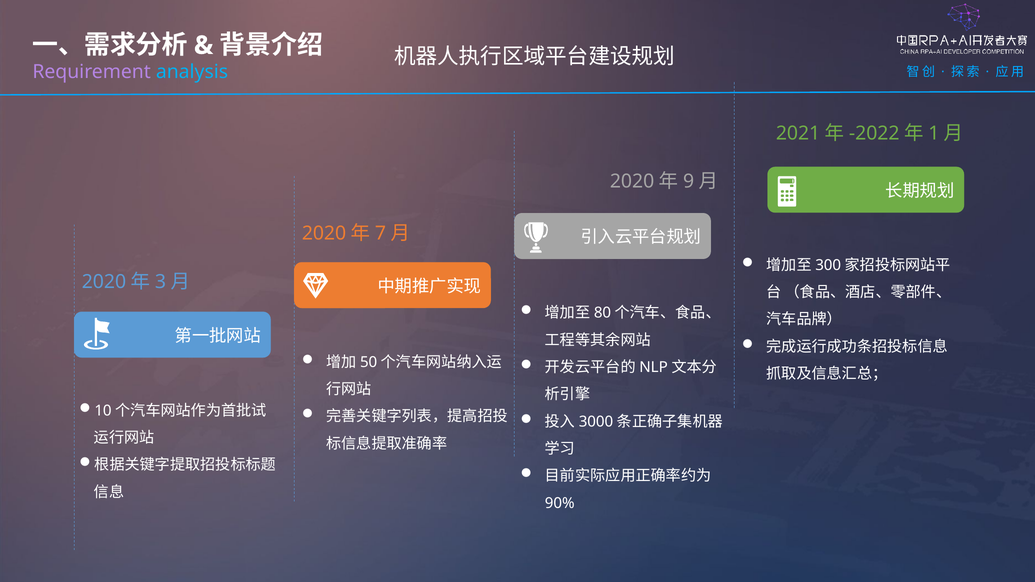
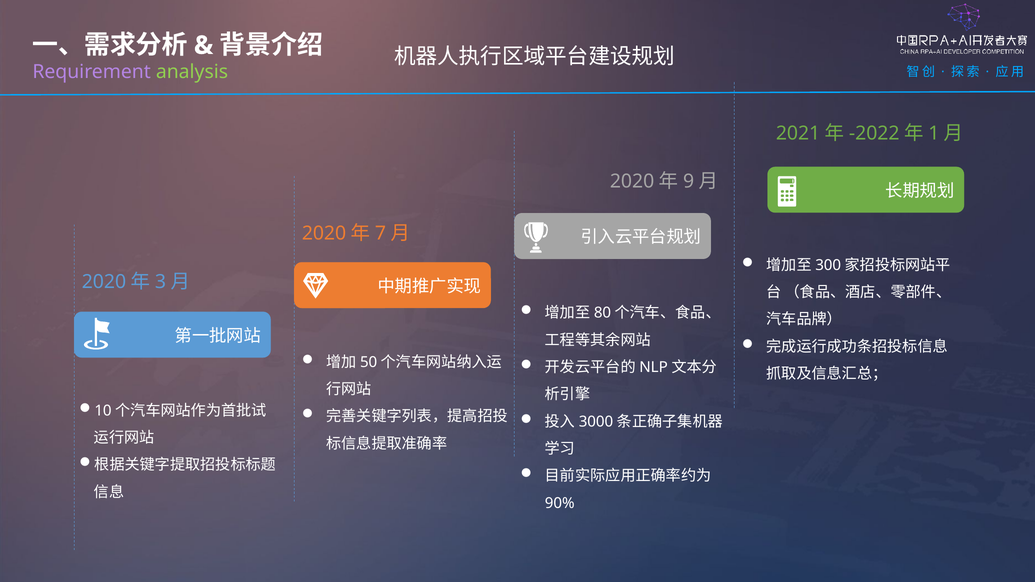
analysis colour: light blue -> light green (192, 72)
